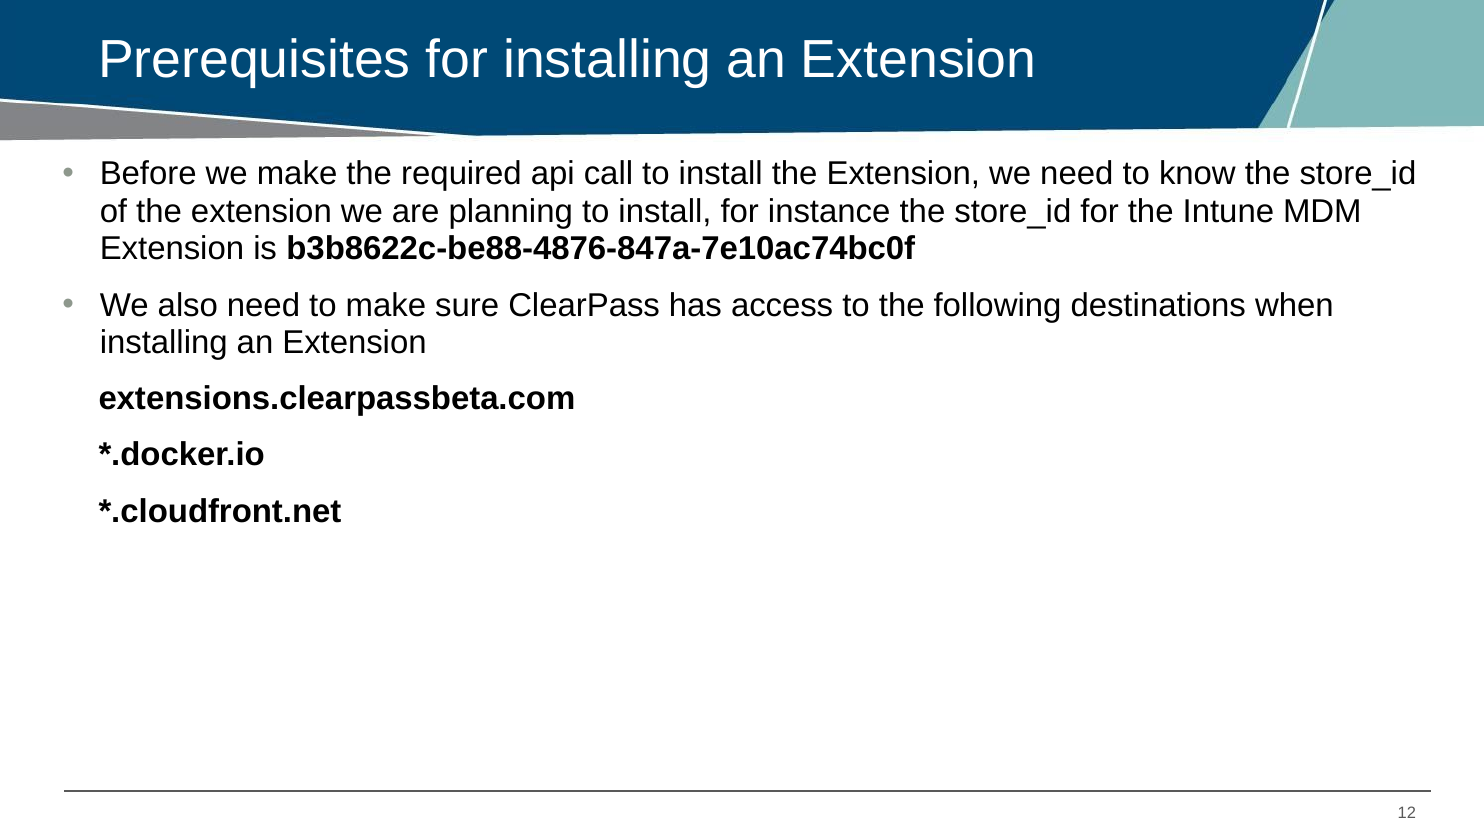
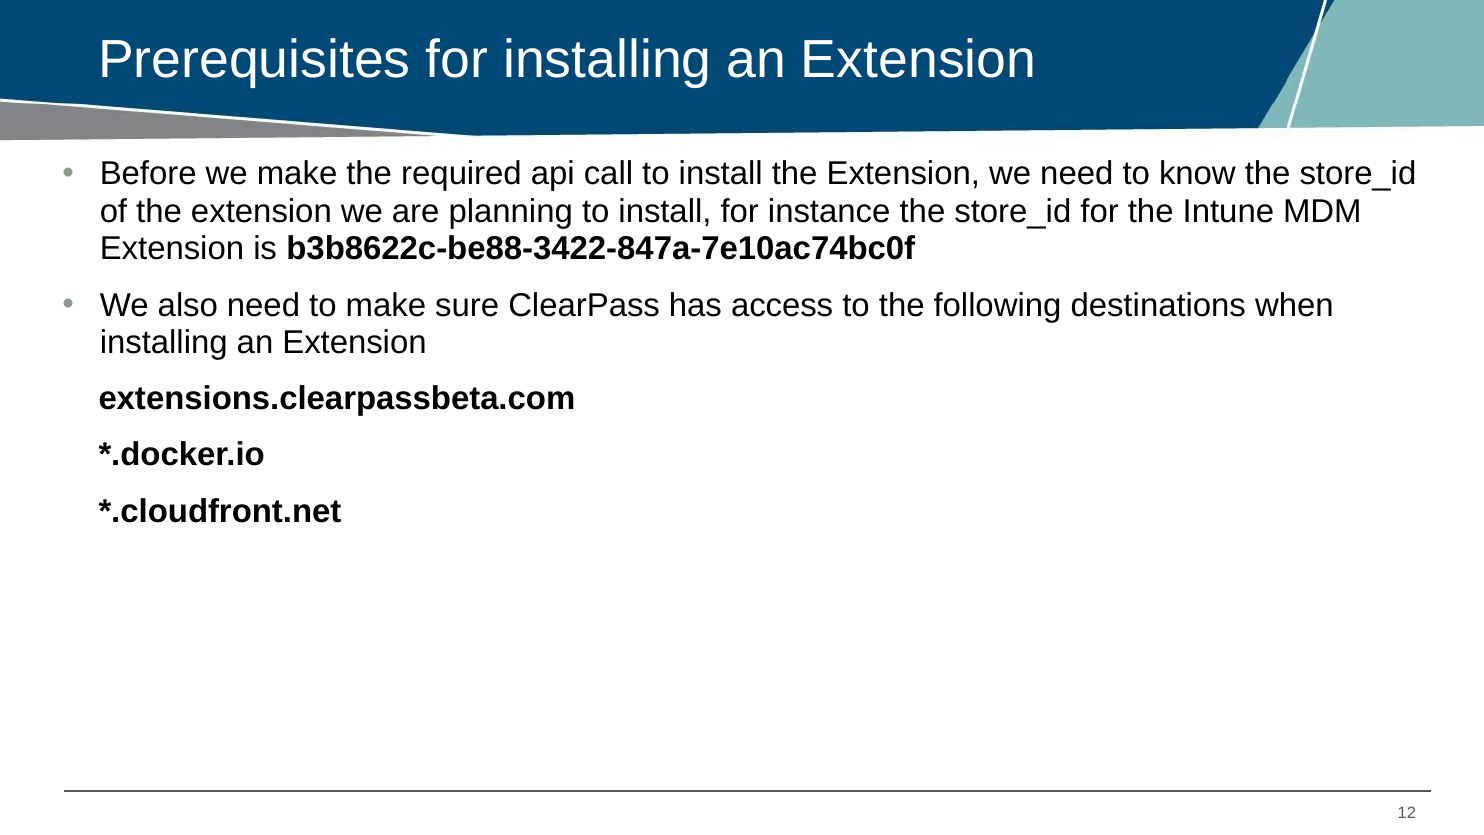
b3b8622c-be88-4876-847a-7e10ac74bc0f: b3b8622c-be88-4876-847a-7e10ac74bc0f -> b3b8622c-be88-3422-847a-7e10ac74bc0f (601, 249)
